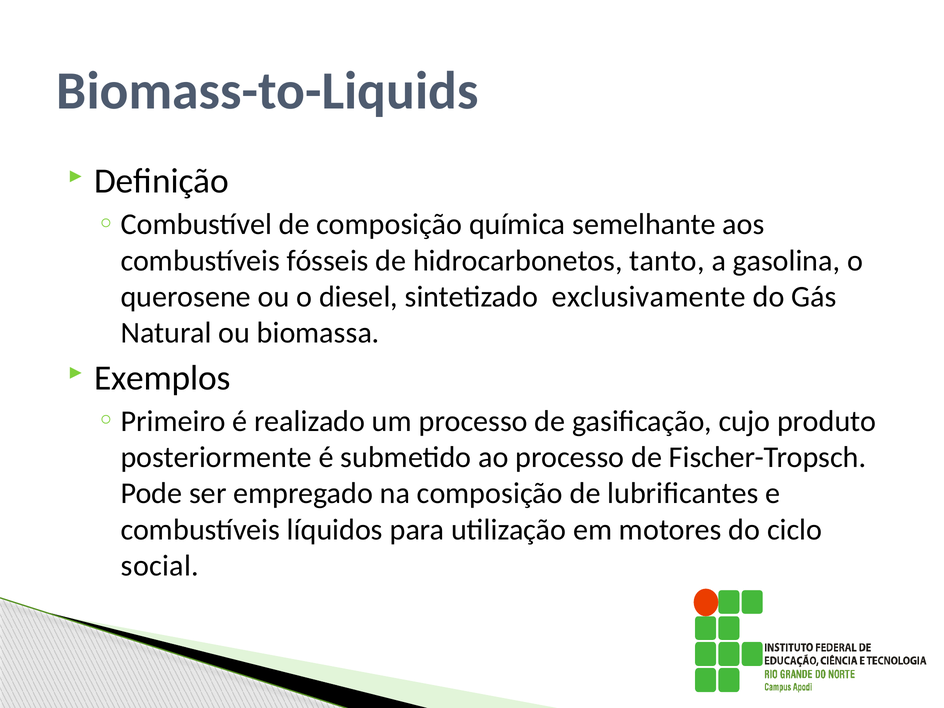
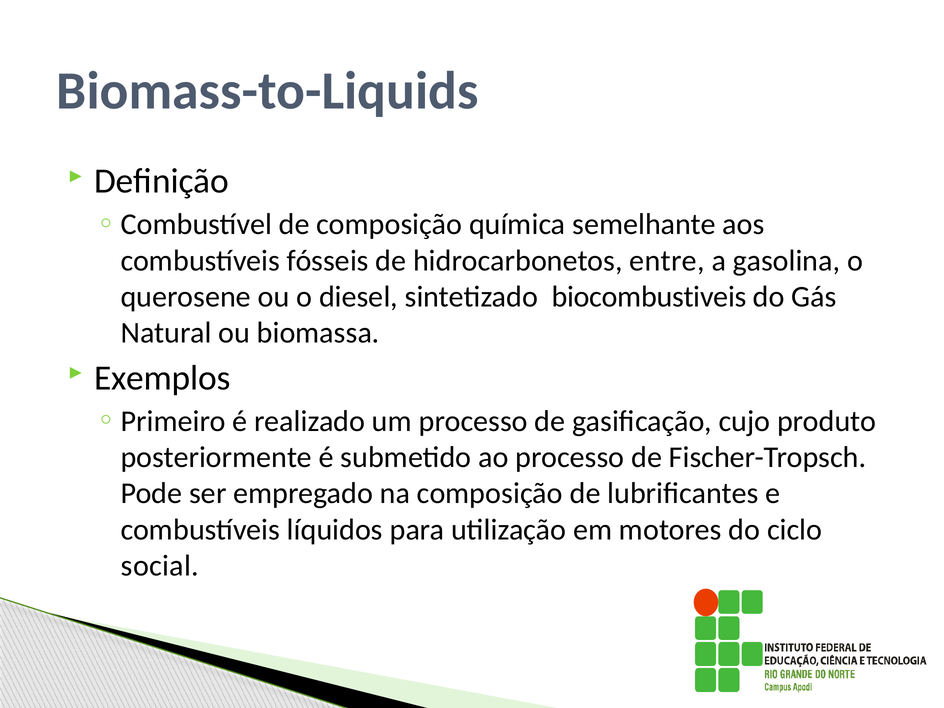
tanto: tanto -> entre (667, 261)
exclusivamente: exclusivamente -> biocombustiveis (649, 297)
